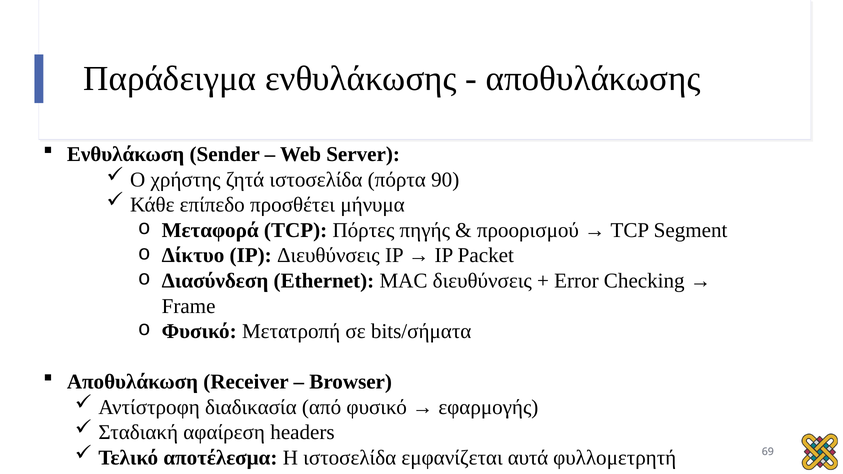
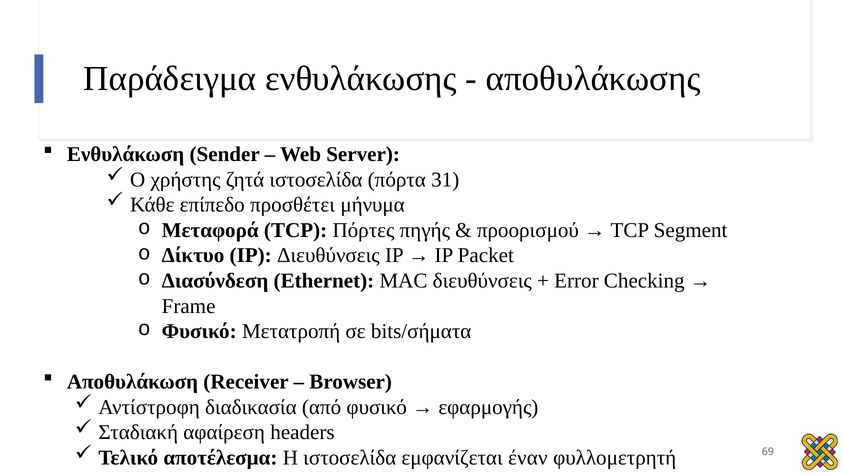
90: 90 -> 31 (445, 180)
αυτά: αυτά -> έναν (528, 458)
